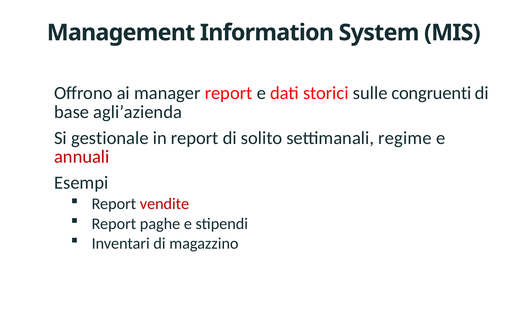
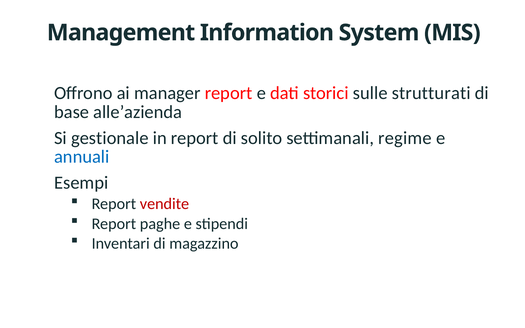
congruenti: congruenti -> strutturati (431, 93)
agli’azienda: agli’azienda -> alle’azienda (138, 112)
annuali colour: red -> blue (82, 157)
